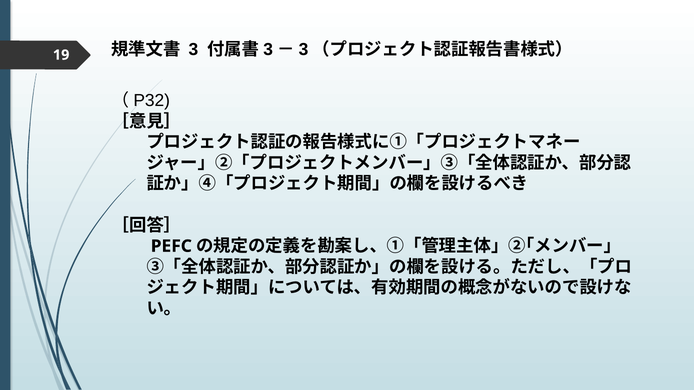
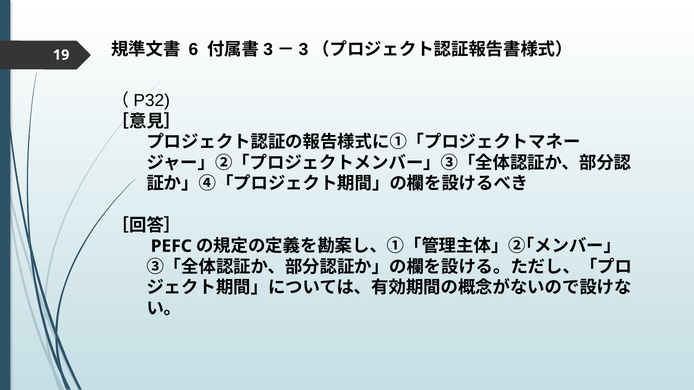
3: 3 -> 6 (193, 50)
